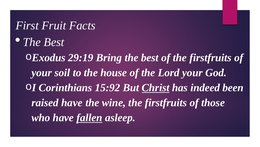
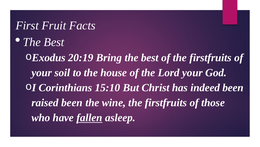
29:19: 29:19 -> 20:19 (81, 57)
15:92: 15:92 -> 15:10 (108, 87)
Christ underline: present -> none (156, 87)
raised have: have -> been (72, 102)
